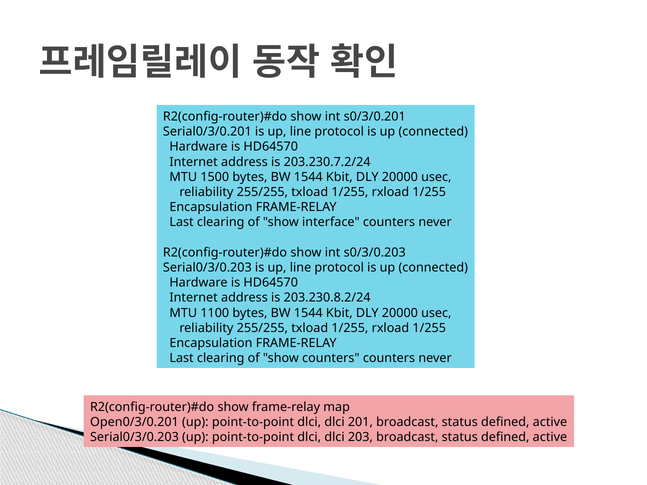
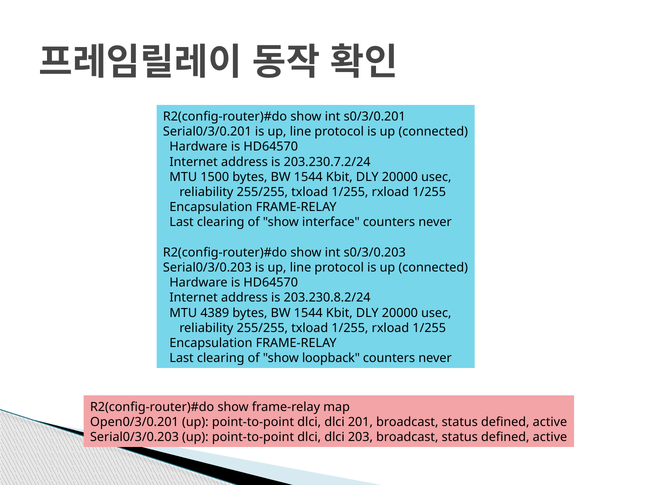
1100: 1100 -> 4389 (215, 313)
show counters: counters -> loopback (331, 358)
